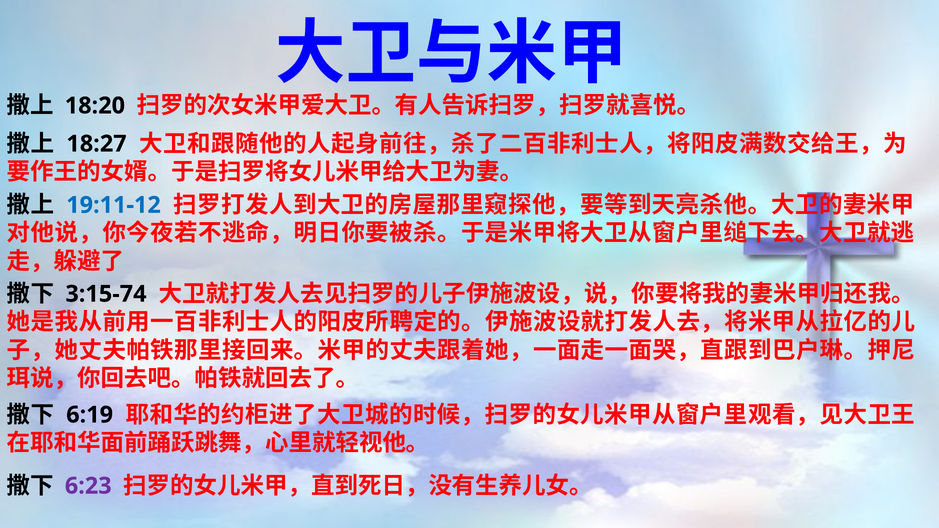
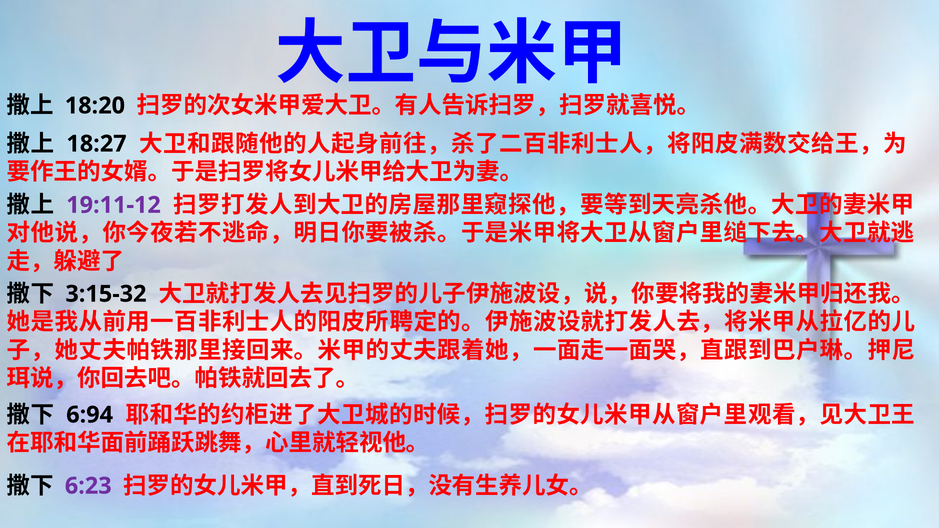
19:11-12 colour: blue -> purple (114, 205)
3:15-74: 3:15-74 -> 3:15-32 (106, 294)
6:19: 6:19 -> 6:94 (90, 415)
